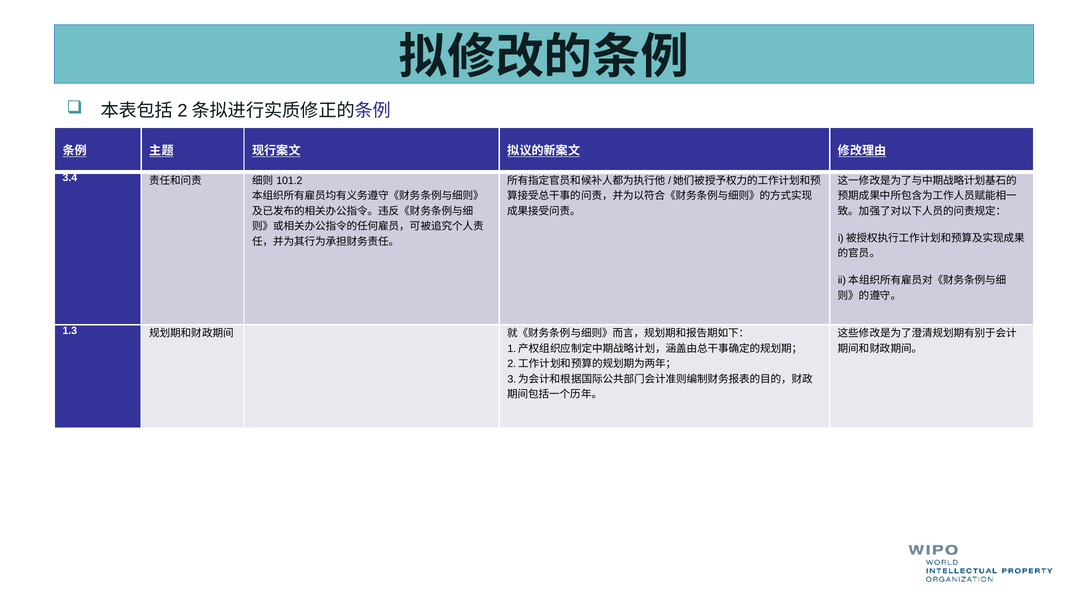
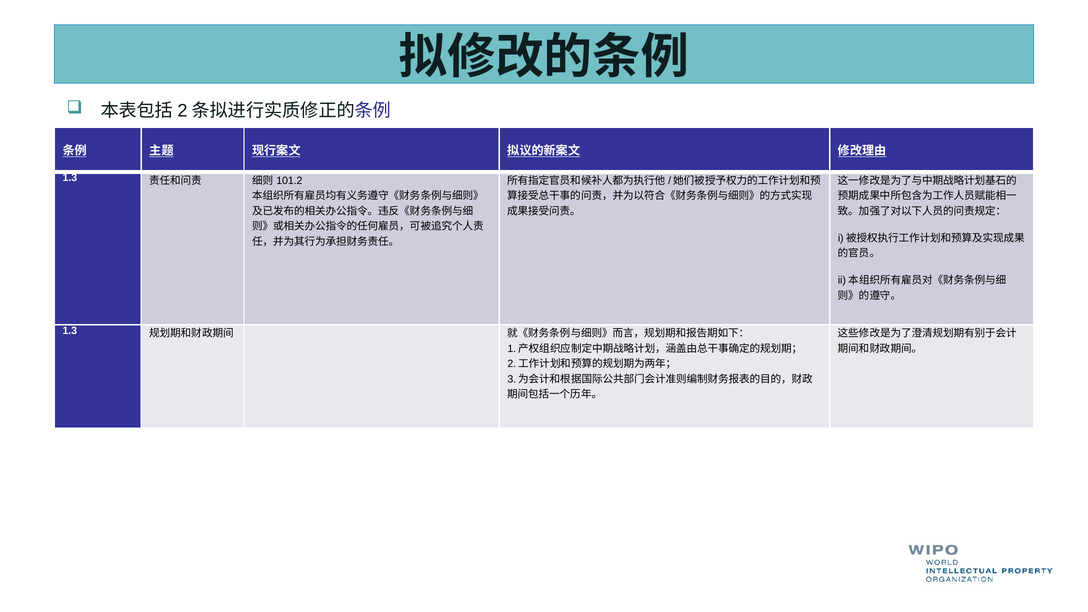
3.4: 3.4 -> 1.3 (70, 178)
